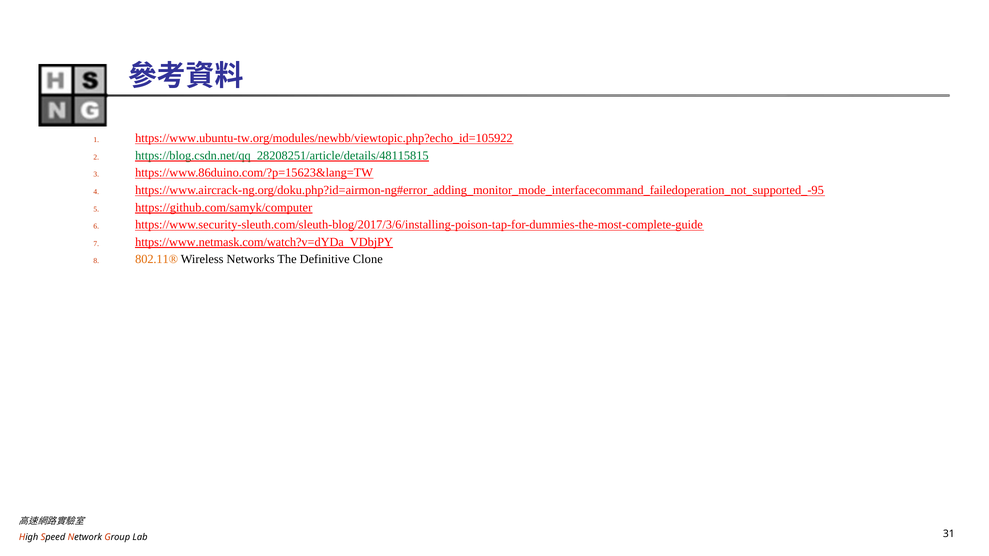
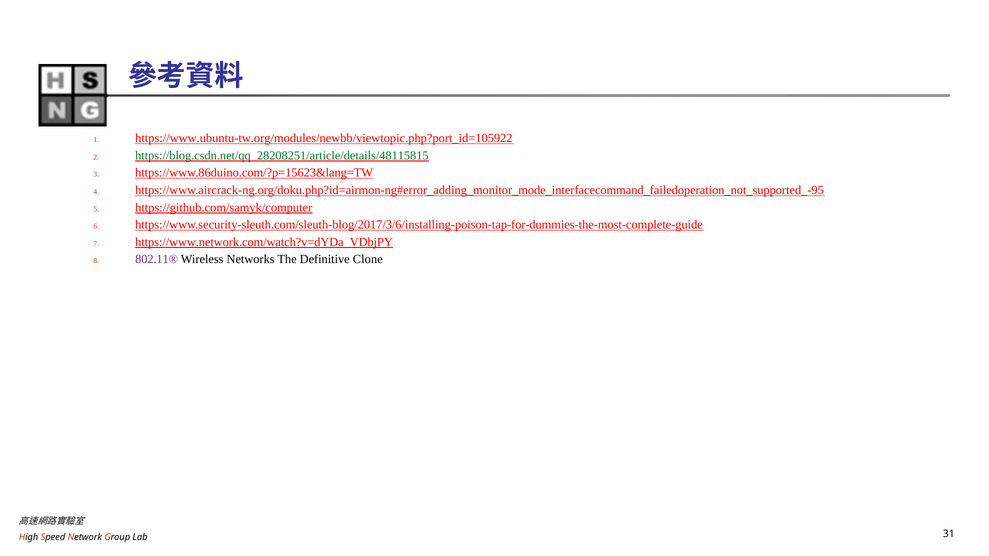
https://www.ubuntu-tw.org/modules/newbb/viewtopic.php?echo_id=105922: https://www.ubuntu-tw.org/modules/newbb/viewtopic.php?echo_id=105922 -> https://www.ubuntu-tw.org/modules/newbb/viewtopic.php?port_id=105922 (324, 138)
https://www.netmask.com/watch?v=dYDa_VDbjPY: https://www.netmask.com/watch?v=dYDa_VDbjPY -> https://www.network.com/watch?v=dYDa_VDbjPY (264, 242)
802.11® colour: orange -> purple (157, 260)
